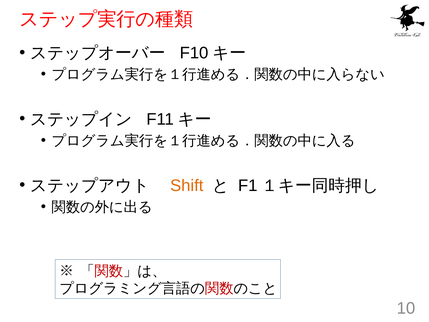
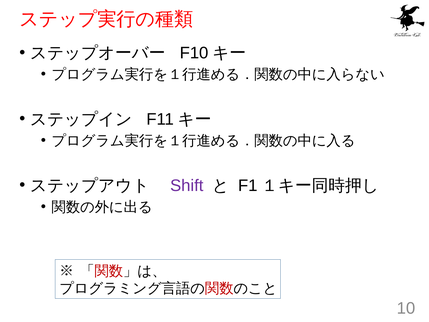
Shift colour: orange -> purple (187, 186)
